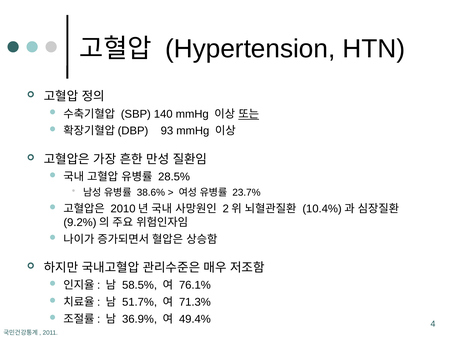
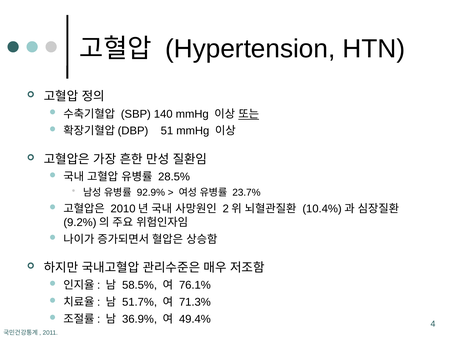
93: 93 -> 51 (167, 131)
38.6%: 38.6% -> 92.9% (151, 192)
